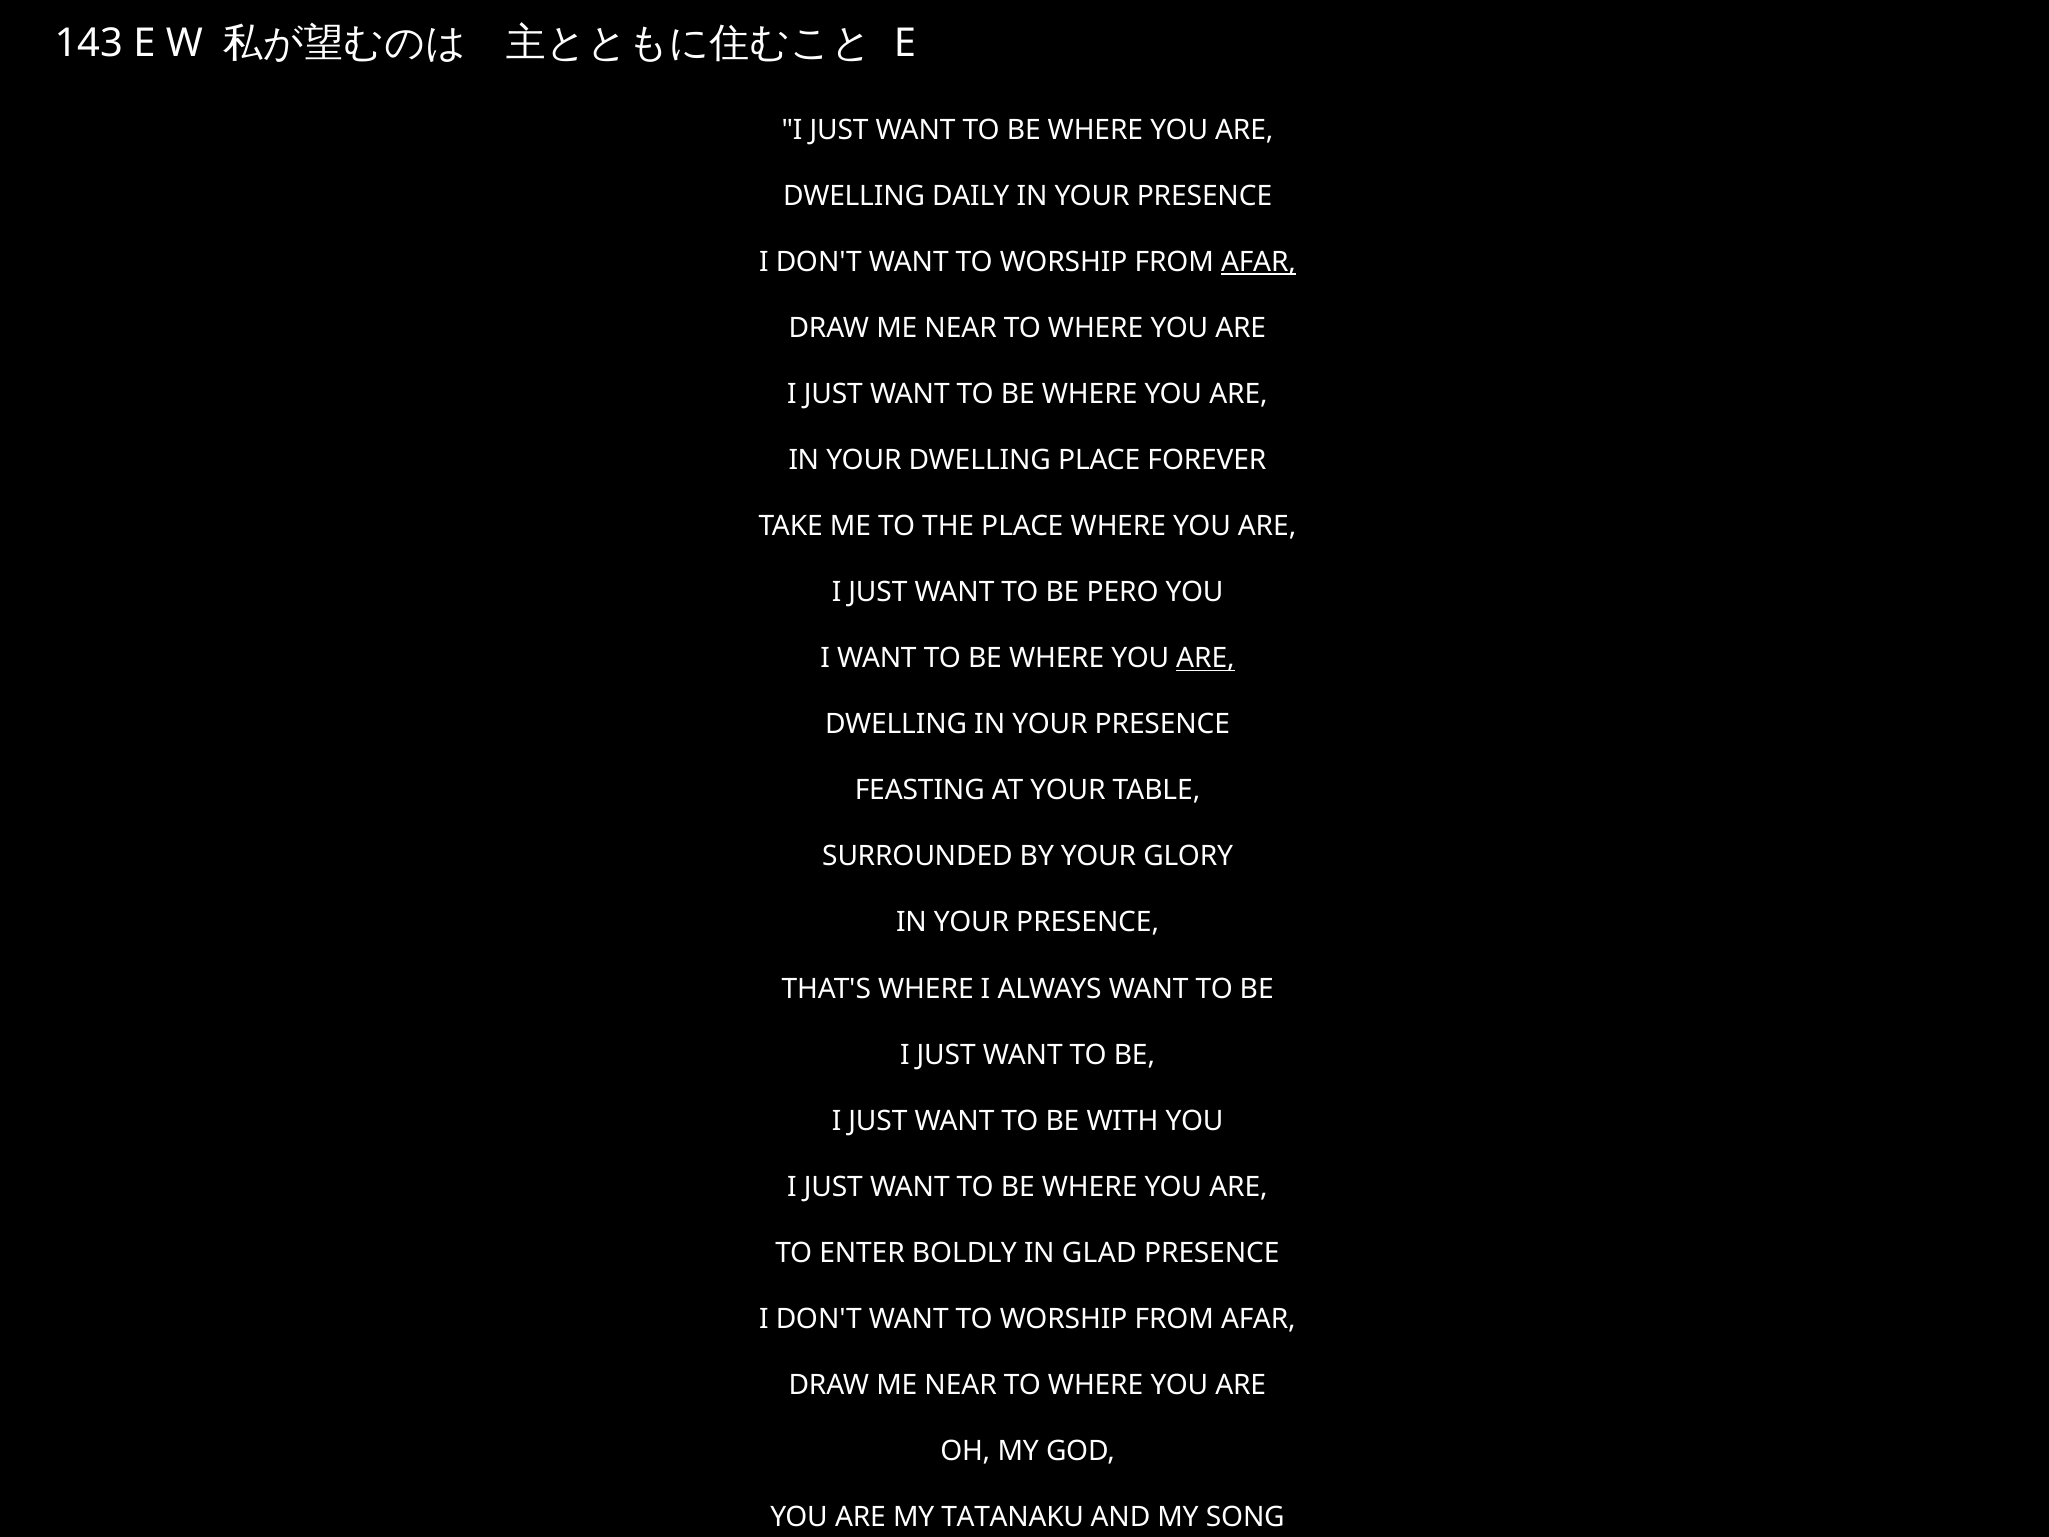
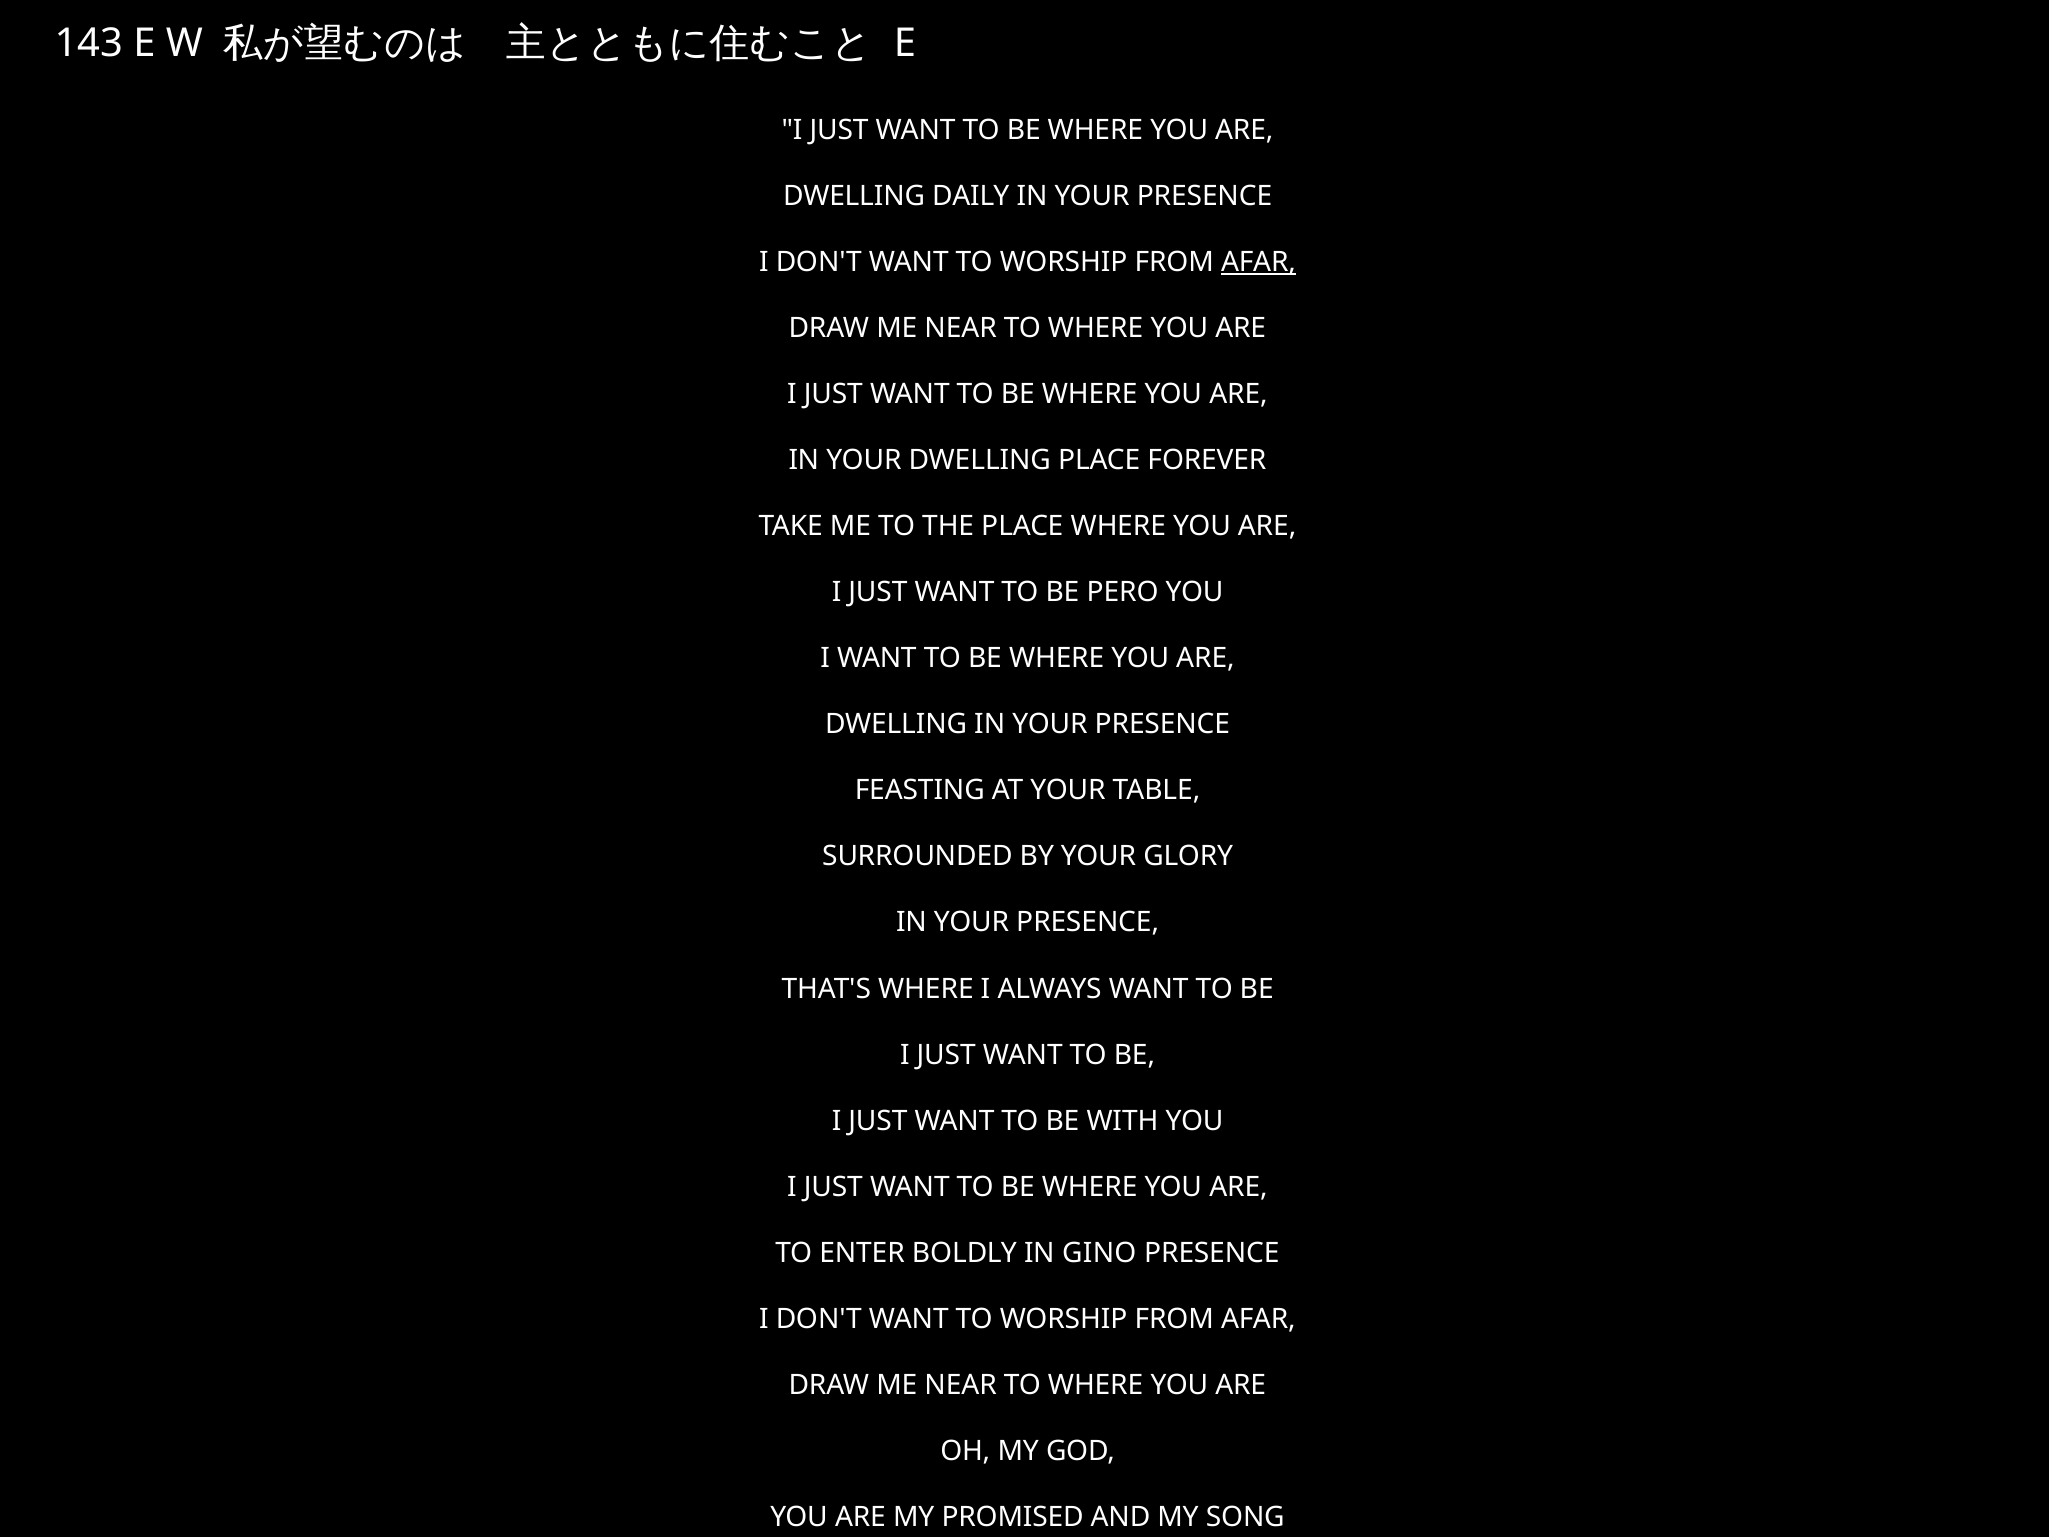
ARE underline: present -> none (1205, 658)
GLAD: GLAD -> GINO (1099, 1253)
TATANAKU: TATANAKU -> PROMISED (1013, 1517)
